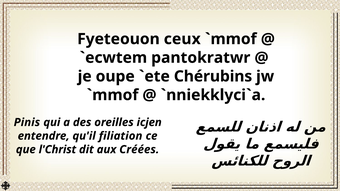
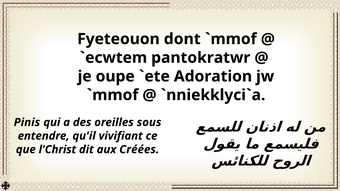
ceux: ceux -> dont (182, 39)
Chérubins: Chérubins -> Adoration (213, 76)
icjen: icjen -> sous (149, 122)
filiation: filiation -> vivifiant (121, 136)
